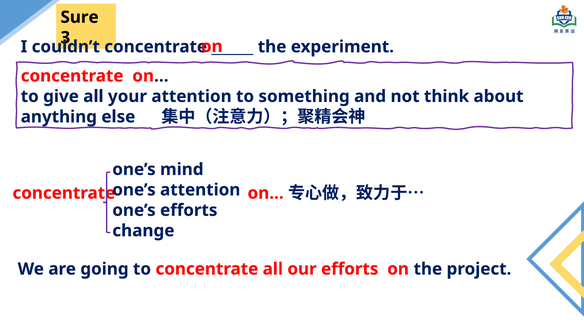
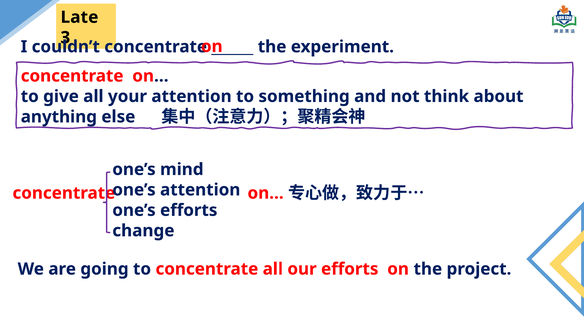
Sure: Sure -> Late (79, 17)
